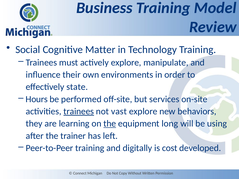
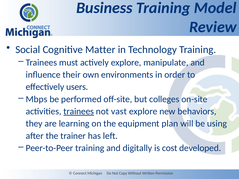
state: state -> users (77, 87)
Hours: Hours -> Mbps (37, 99)
services: services -> colleges (164, 99)
the underline: present -> none (110, 124)
long: long -> plan (170, 124)
